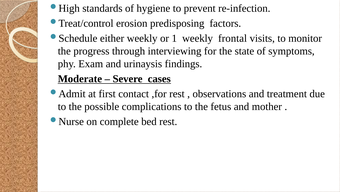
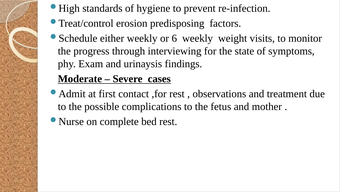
1: 1 -> 6 (174, 38)
frontal: frontal -> weight (233, 38)
